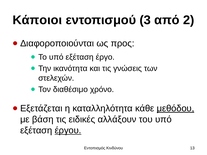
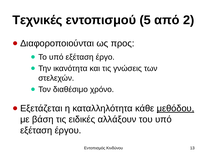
Κάποιοι: Κάποιοι -> Τεχνικές (37, 20)
3: 3 -> 5 (145, 20)
έργου underline: present -> none (68, 131)
